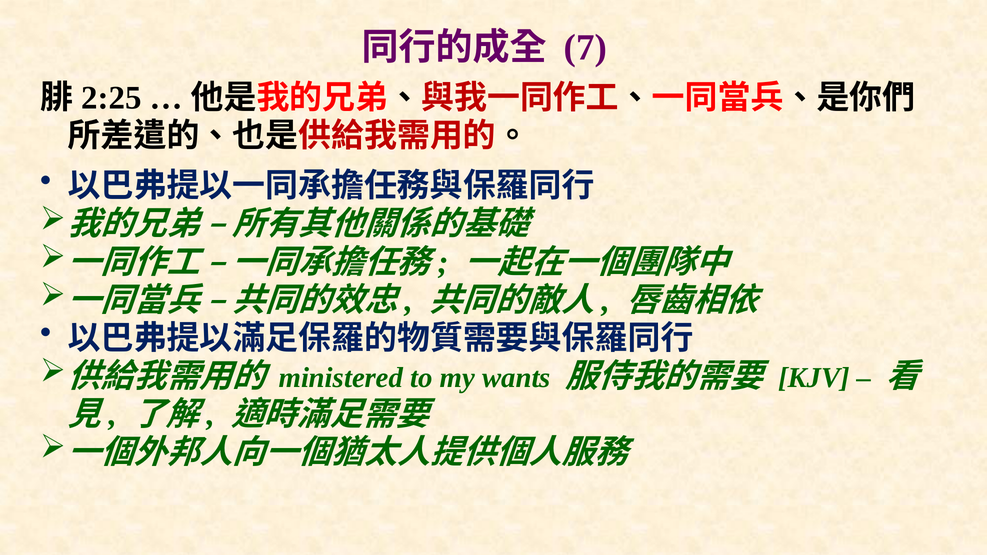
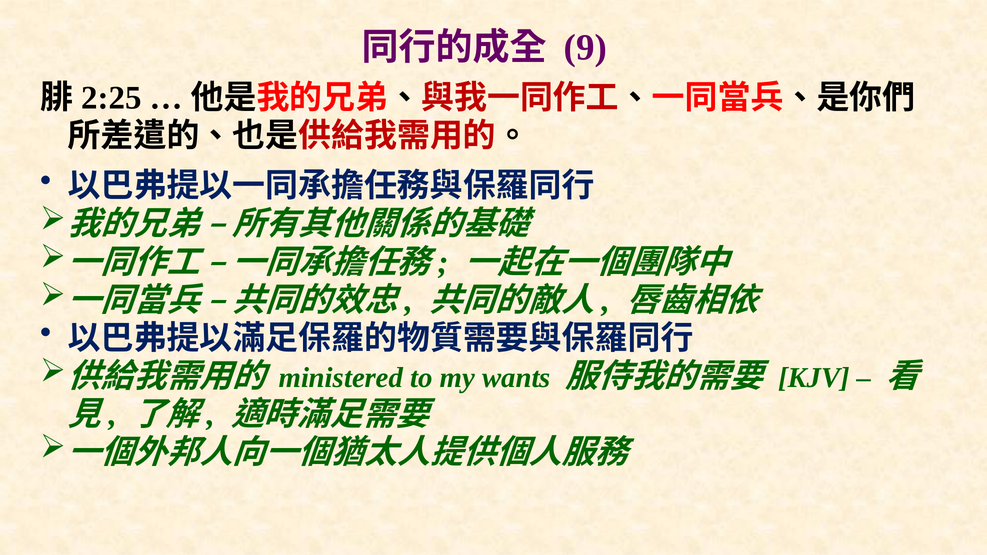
7: 7 -> 9 (585, 47)
